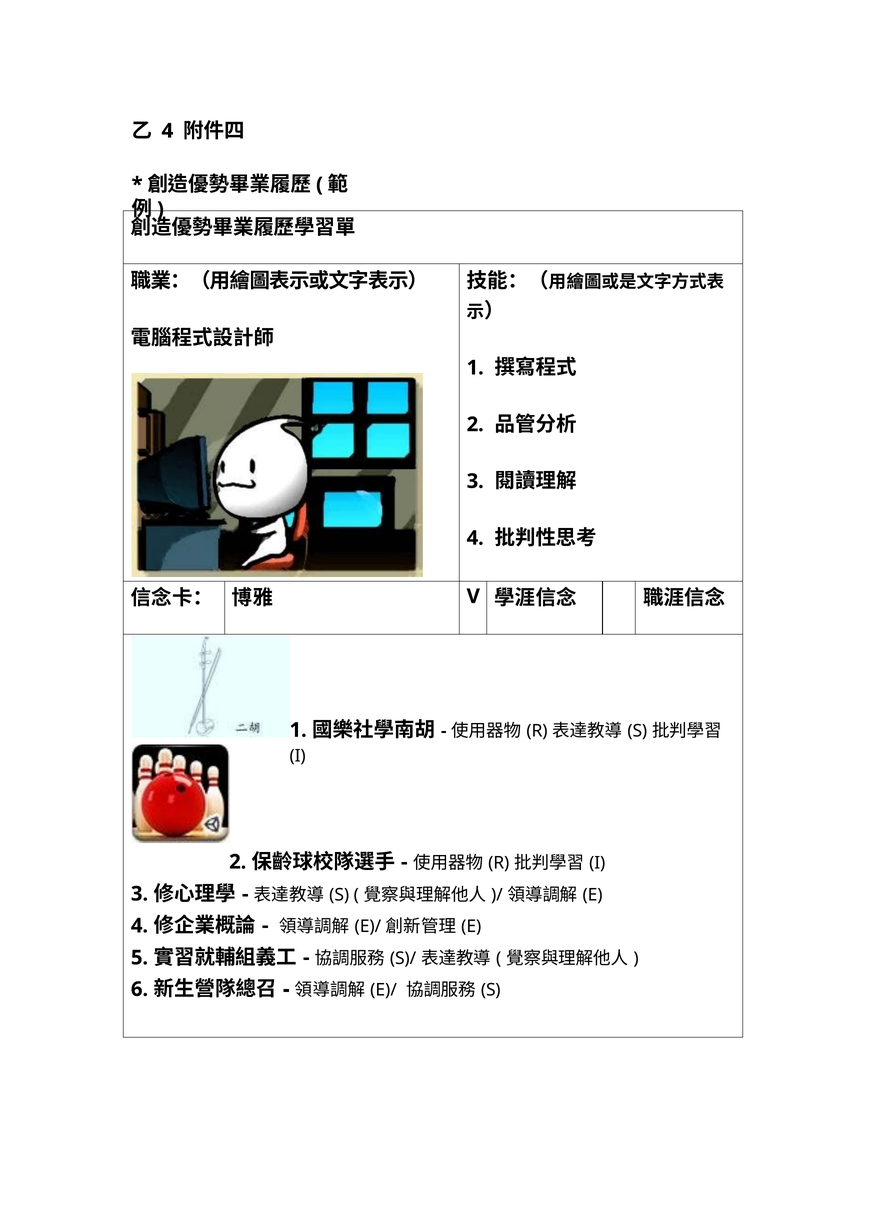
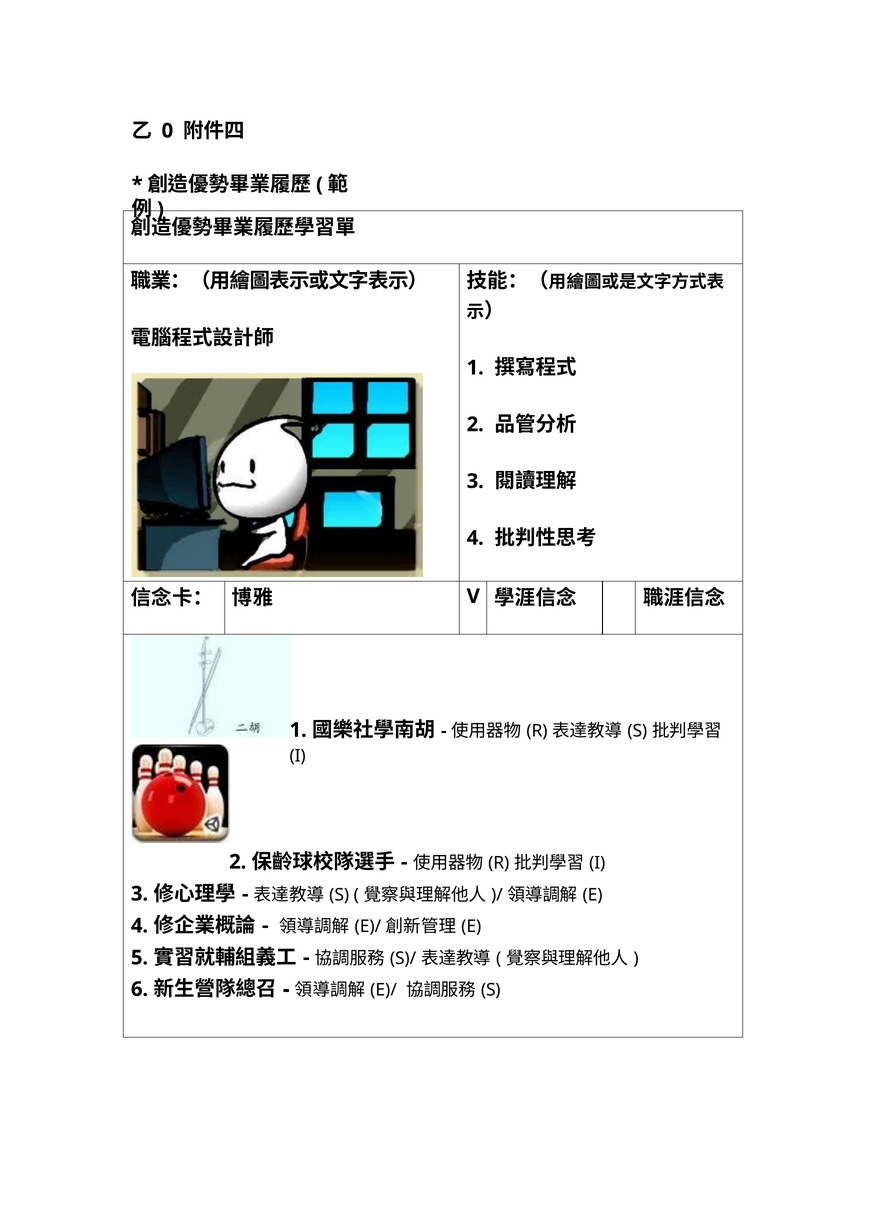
4: 4 -> 0 (167, 131)
